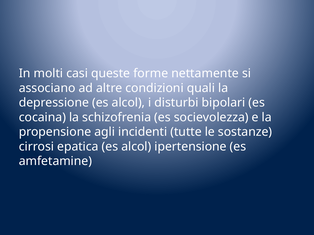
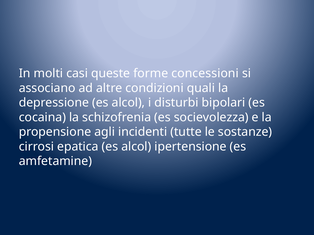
nettamente: nettamente -> concessioni (205, 74)
